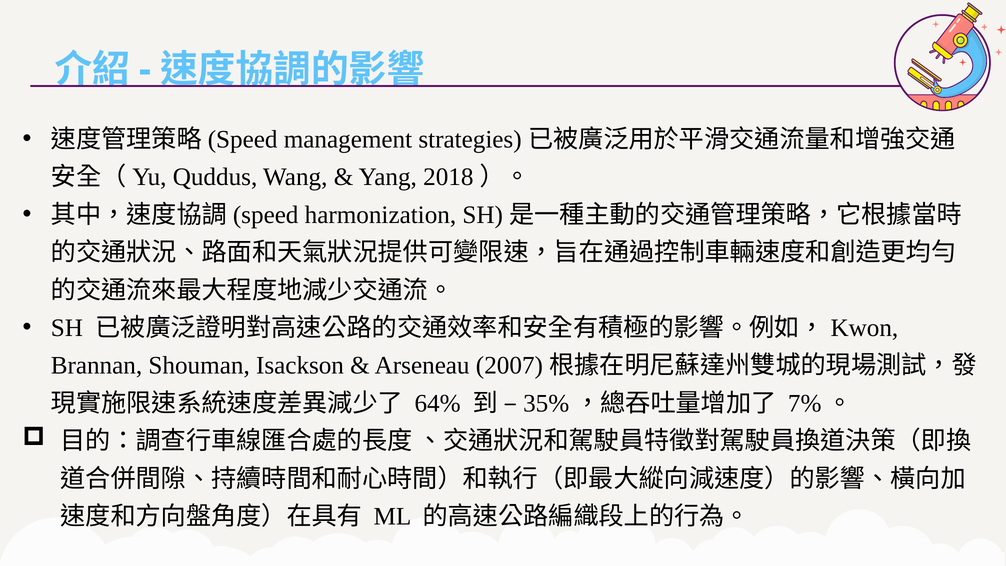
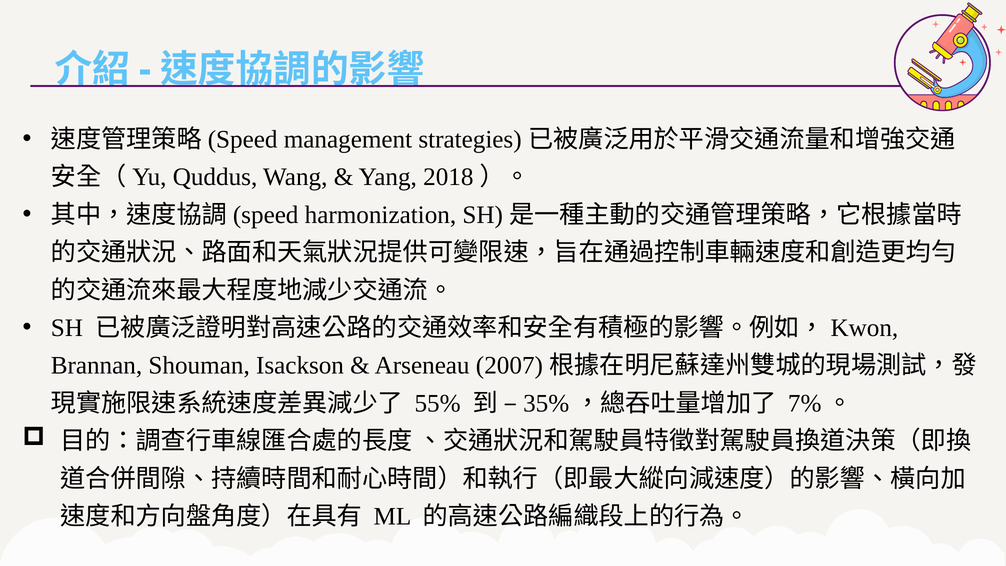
64%: 64% -> 55% (438, 403)
